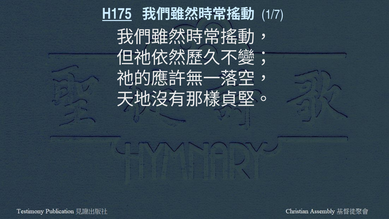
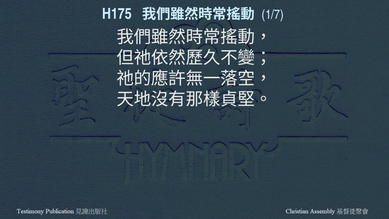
H175 underline: present -> none (117, 14)
